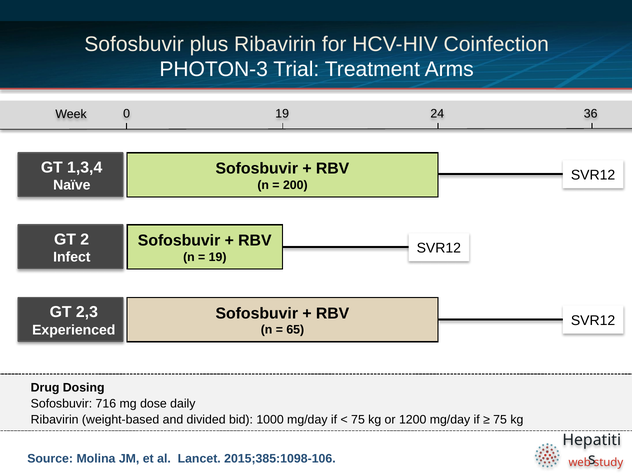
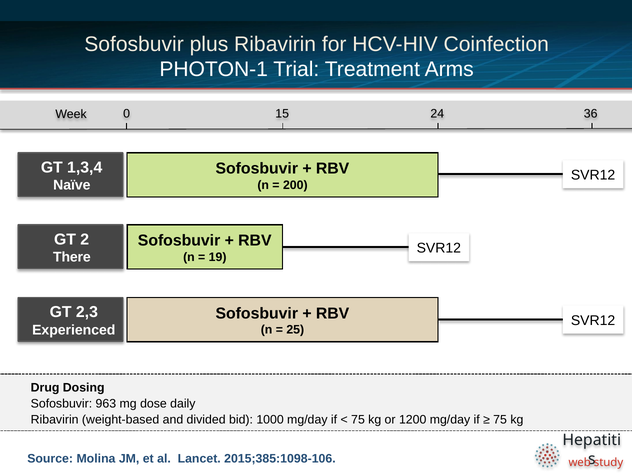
PHOTON-3: PHOTON-3 -> PHOTON-1 (214, 69)
Week 19: 19 -> 15 (282, 113)
Infect: Infect -> There (72, 257)
65: 65 -> 25 (295, 330)
716: 716 -> 963 (106, 404)
